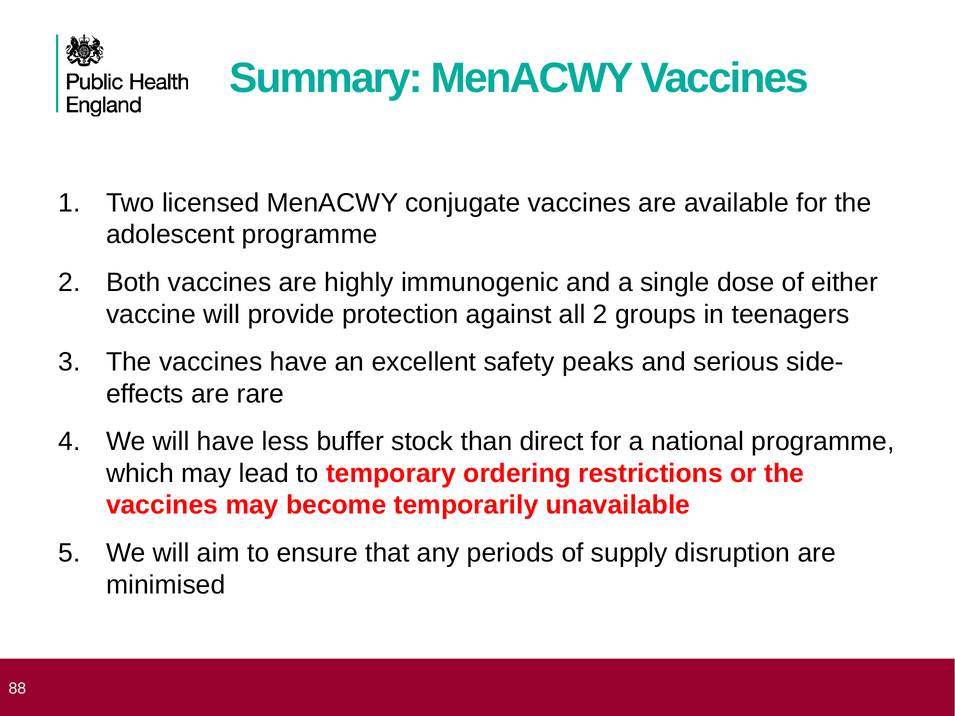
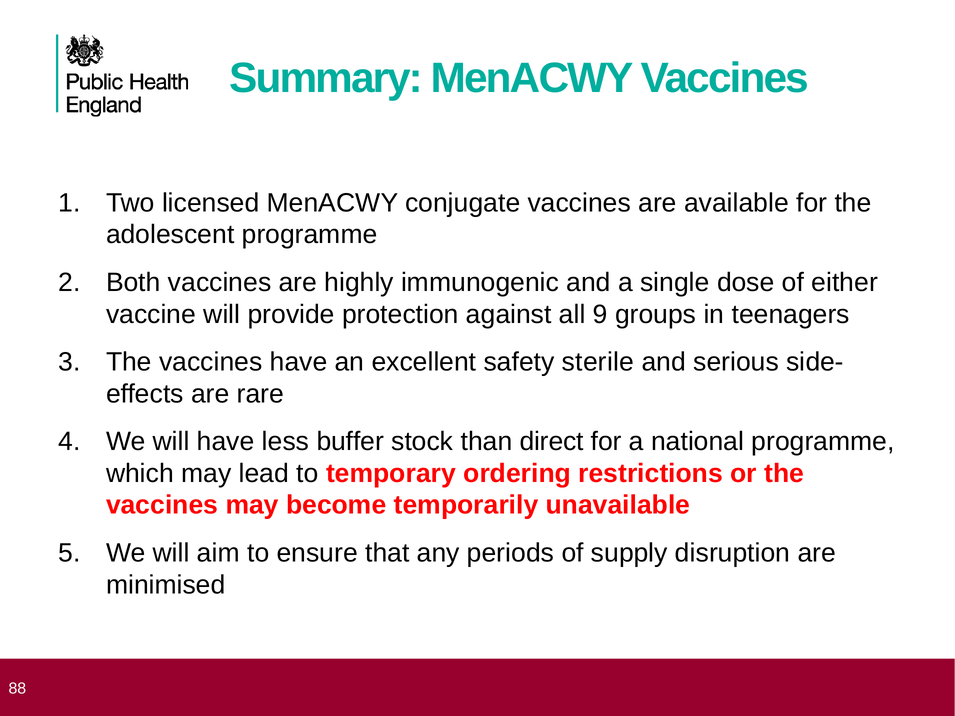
all 2: 2 -> 9 (600, 314)
peaks: peaks -> sterile (598, 362)
